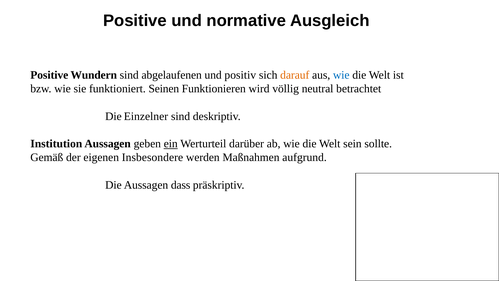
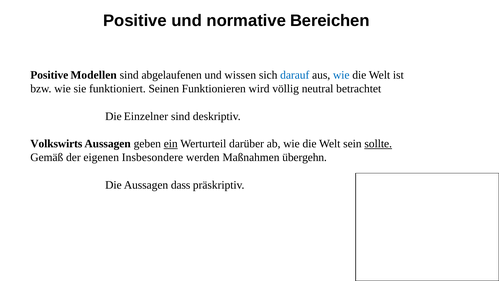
Ausgleich: Ausgleich -> Bereichen (330, 21)
Wundern: Wundern -> Modellen (94, 75)
positiv: positiv -> wissen (240, 75)
darauf colour: orange -> blue (295, 75)
Institution: Institution -> Volkswirts (56, 144)
sollte underline: none -> present (378, 144)
aufgrund: aufgrund -> übergehn (305, 157)
